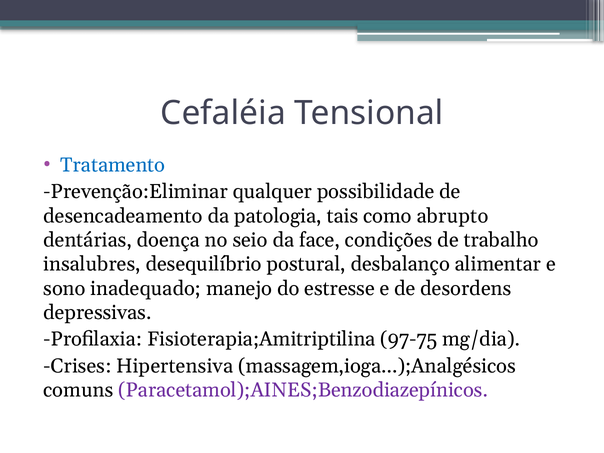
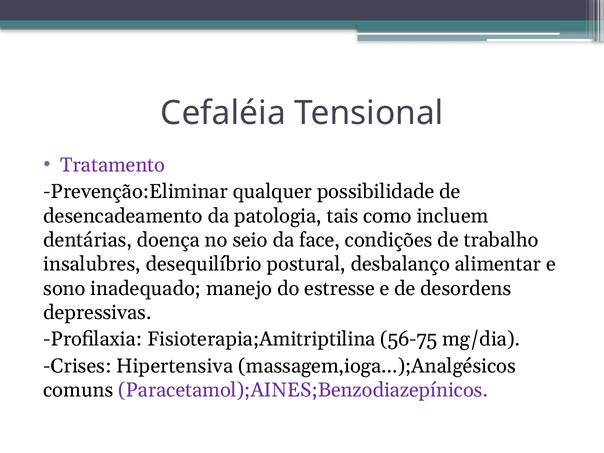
Tratamento colour: blue -> purple (113, 165)
abrupto: abrupto -> incluem (453, 216)
97-75: 97-75 -> 56-75 (409, 339)
